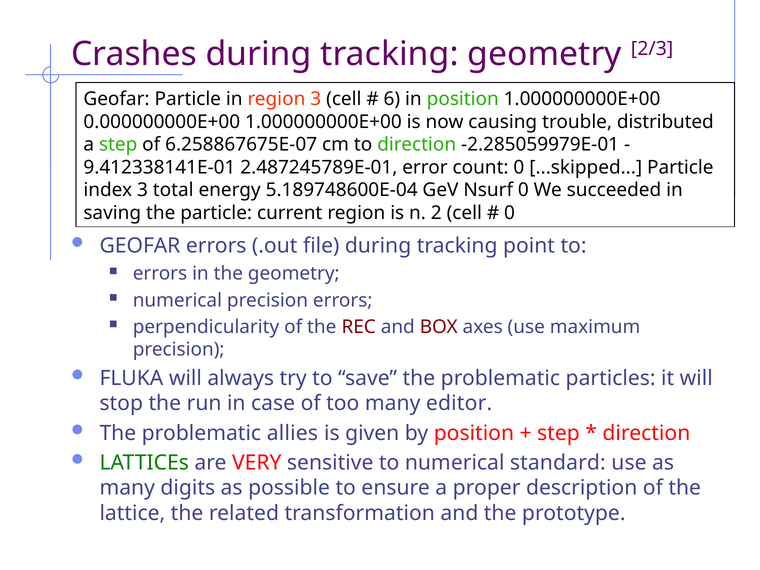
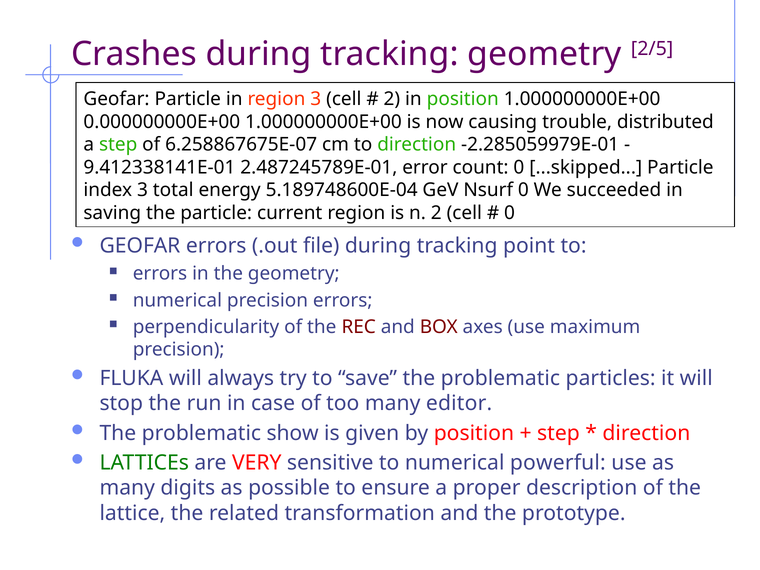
2/3: 2/3 -> 2/5 (652, 49)
6: 6 -> 2 (392, 99)
allies: allies -> show (293, 433)
standard: standard -> powerful (558, 463)
